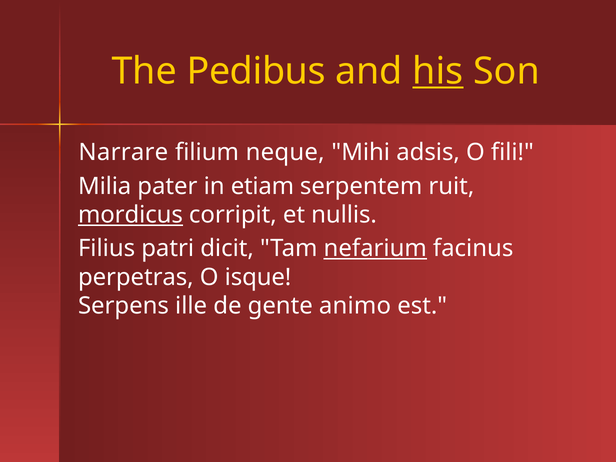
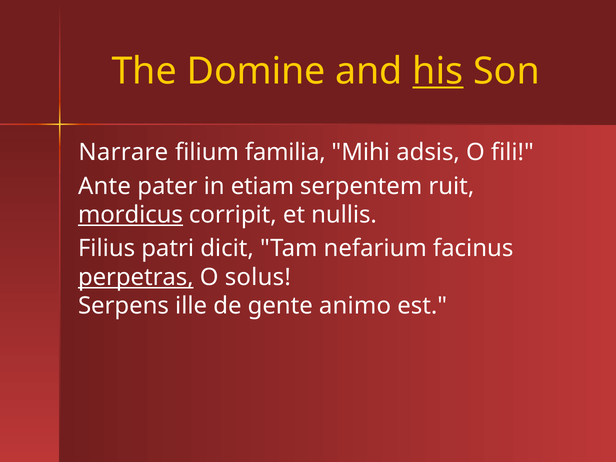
Pedibus: Pedibus -> Domine (256, 71)
neque: neque -> familia (285, 153)
Milia: Milia -> Ante (104, 186)
nefarium underline: present -> none (375, 248)
perpetras underline: none -> present (136, 277)
isque: isque -> solus (258, 277)
